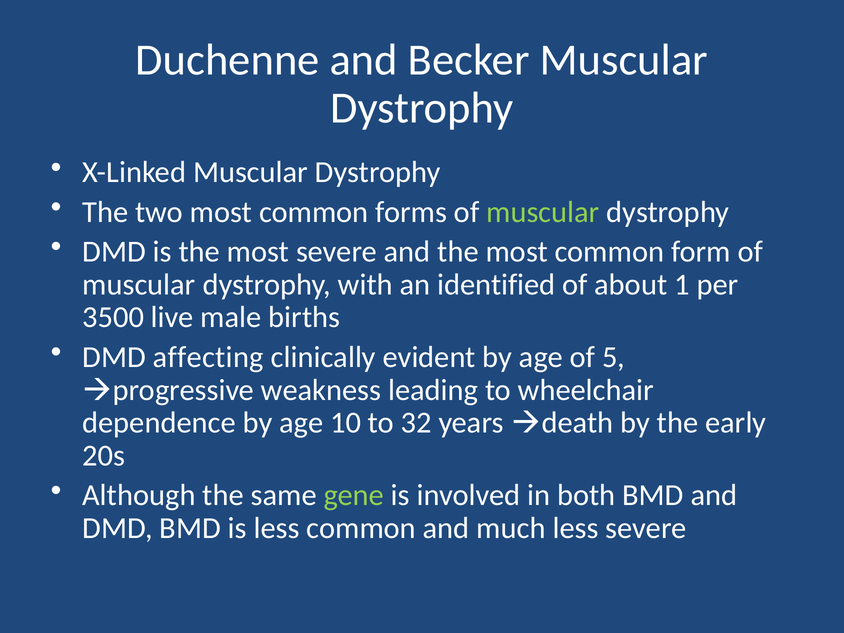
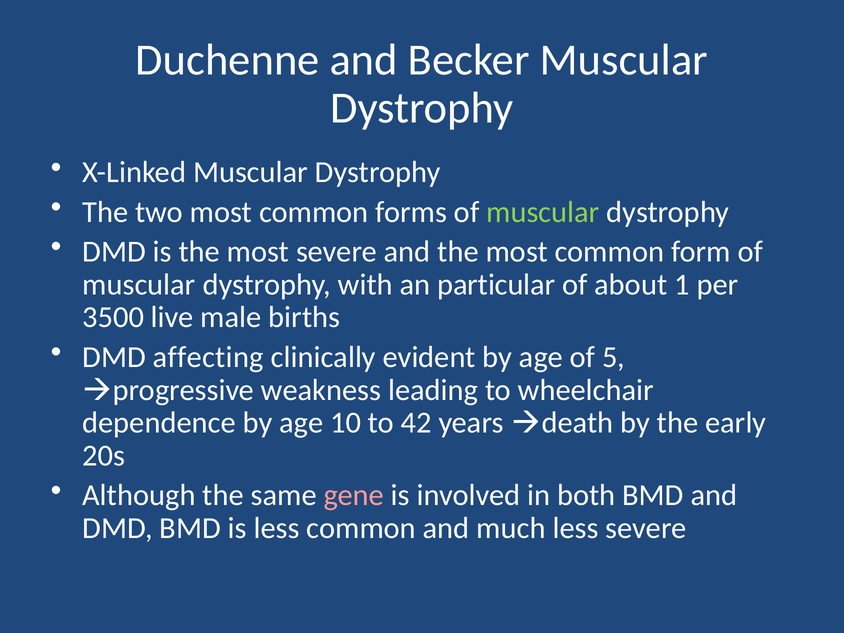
identified: identified -> particular (496, 285)
32: 32 -> 42 (416, 423)
gene colour: light green -> pink (354, 495)
